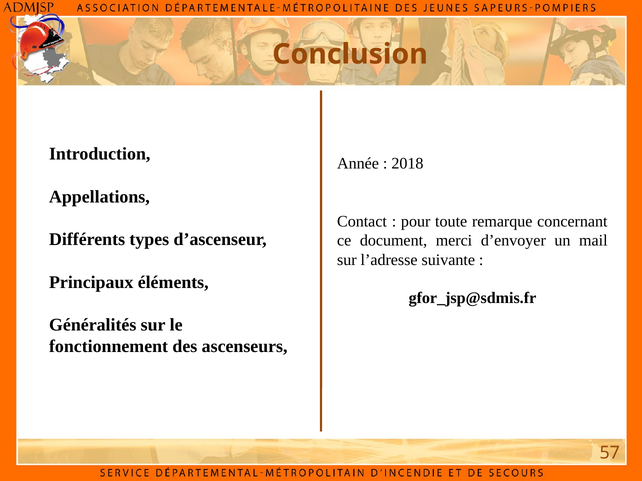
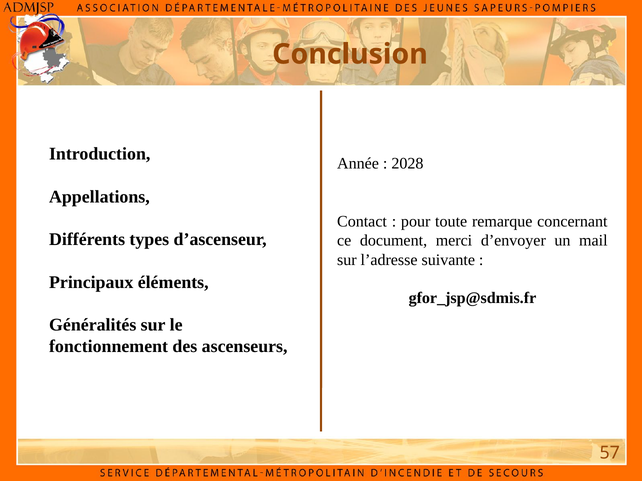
2018: 2018 -> 2028 (407, 164)
